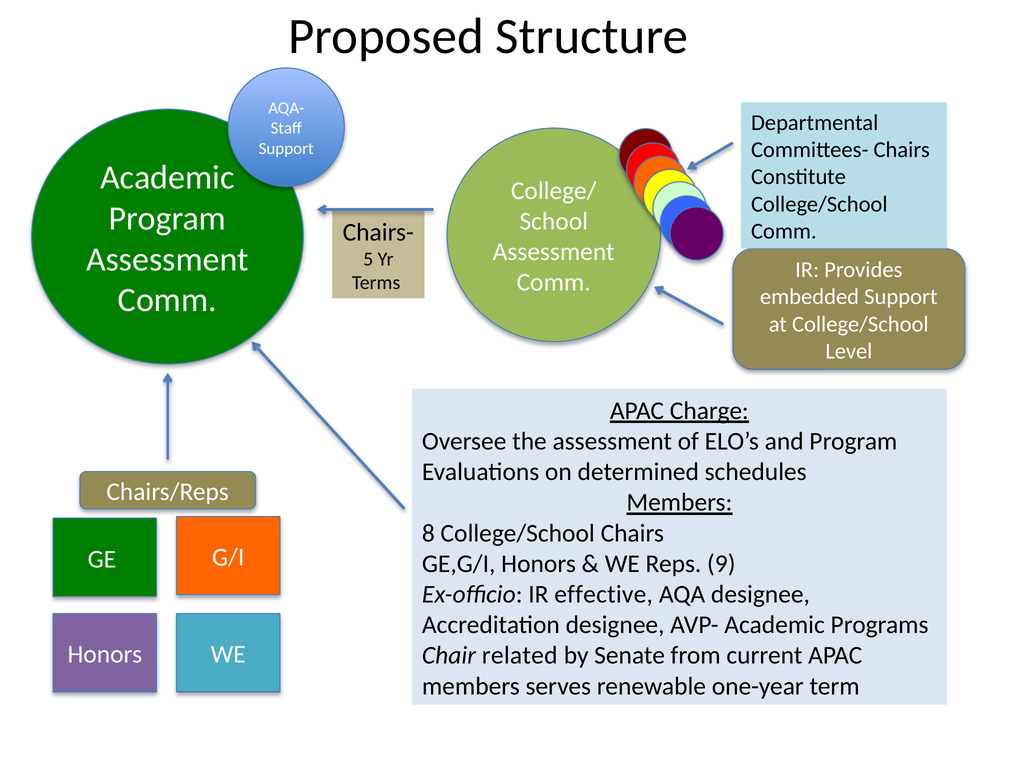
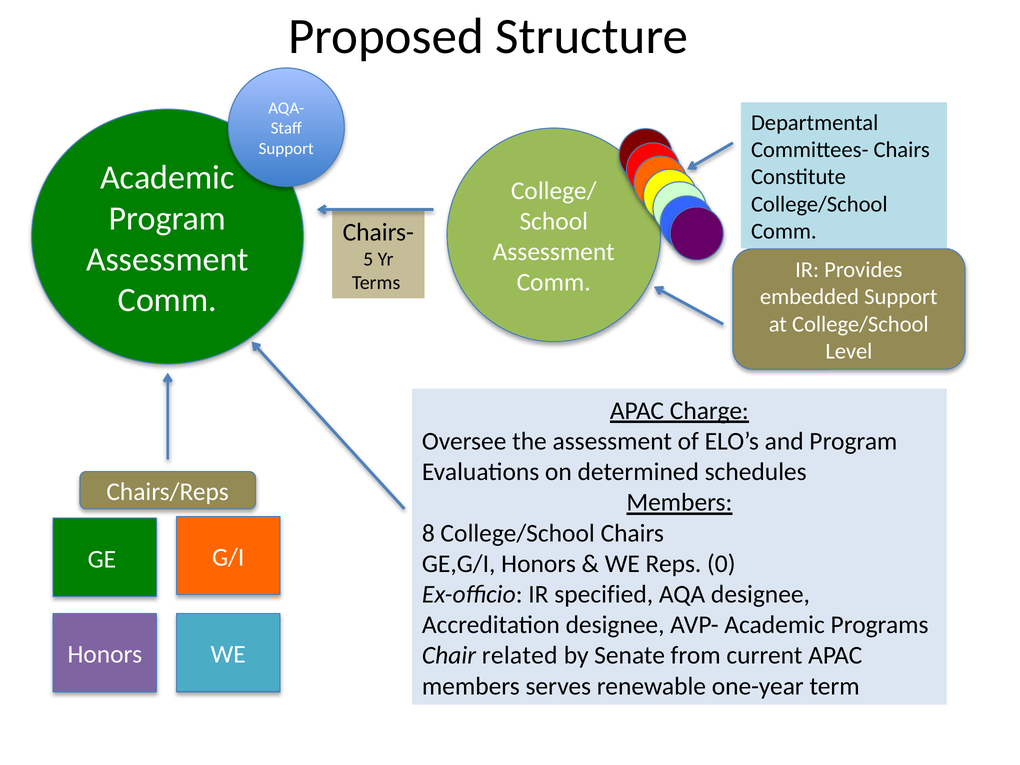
9: 9 -> 0 (721, 564)
effective: effective -> specified (604, 594)
